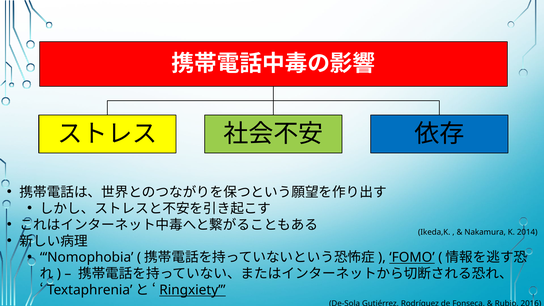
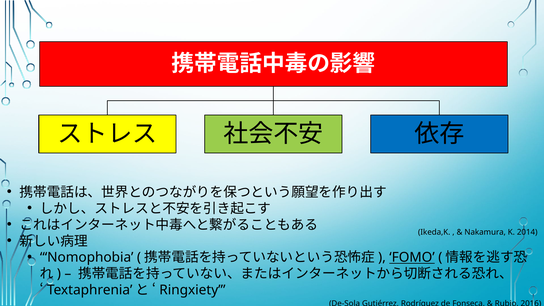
Ringxiety underline: present -> none (192, 290)
